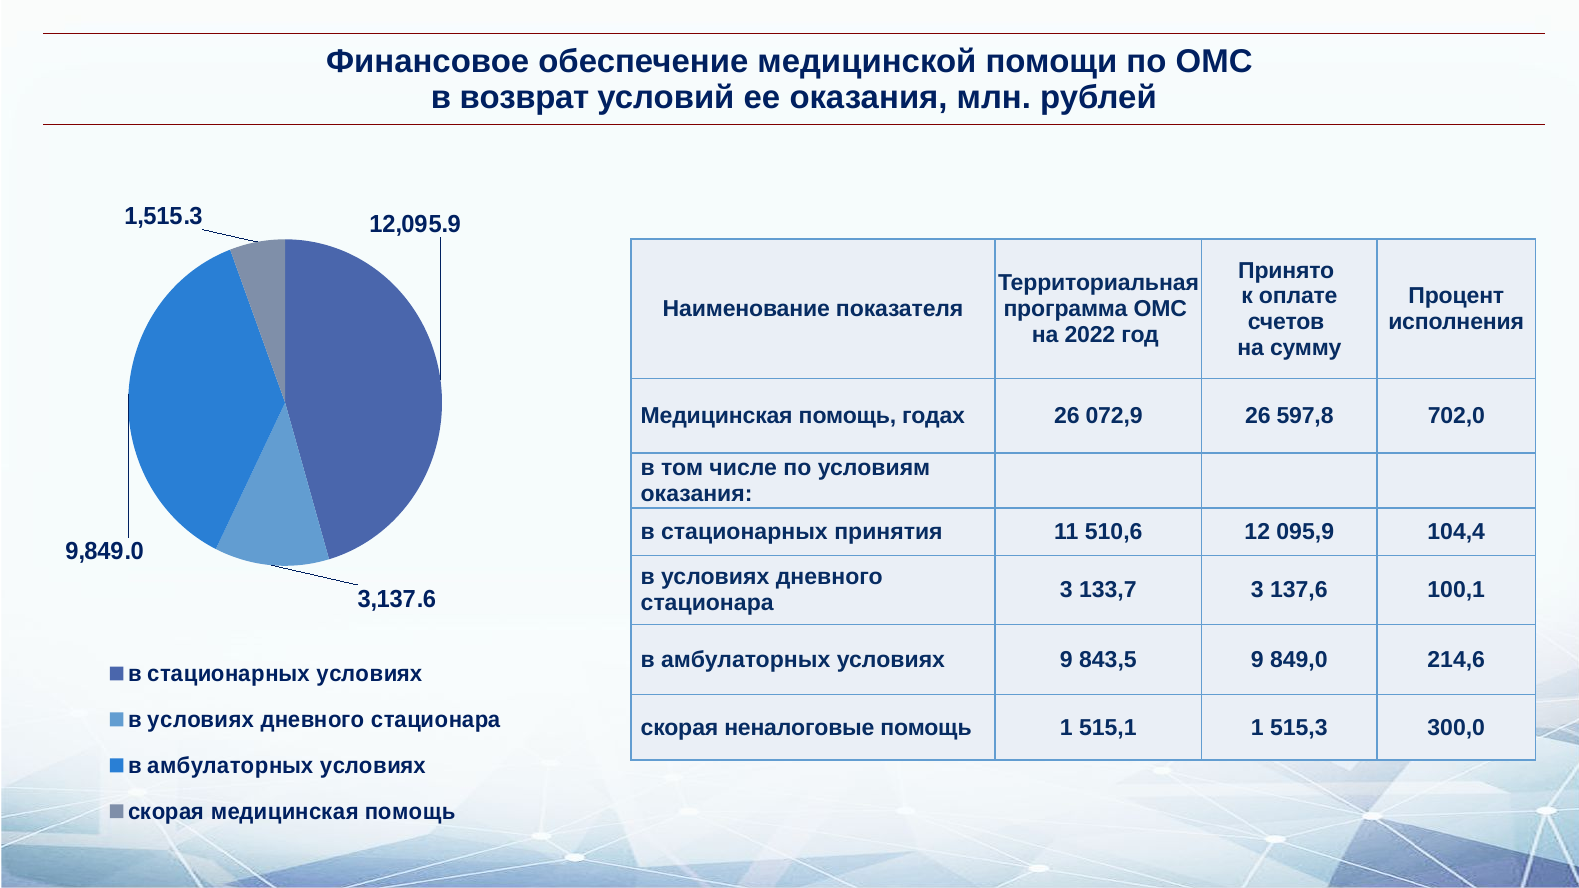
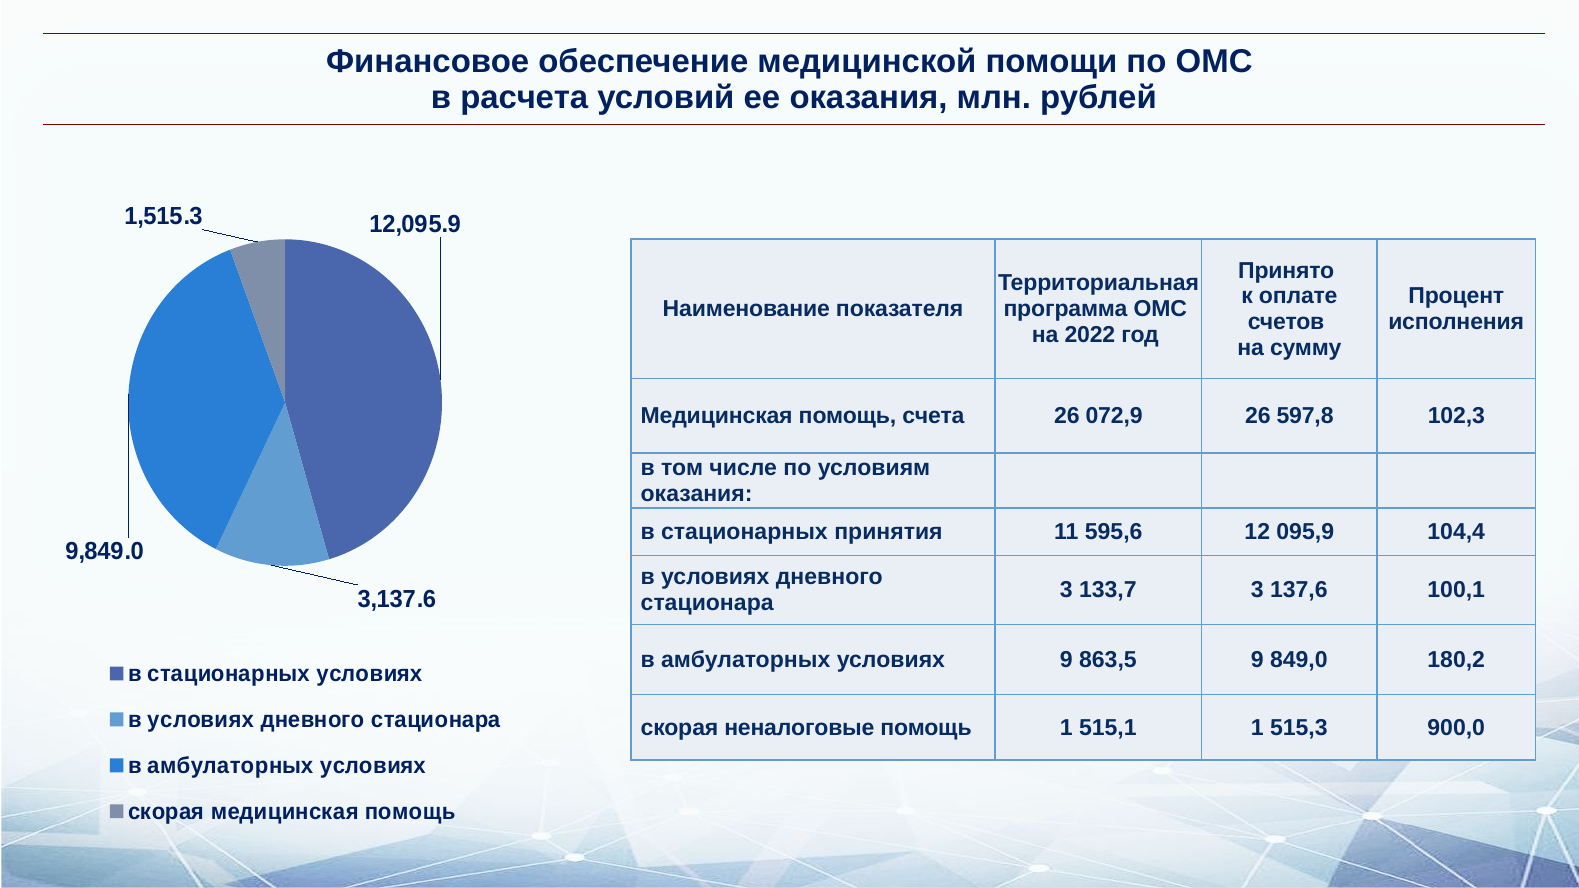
возврат: возврат -> расчета (524, 98)
годах: годах -> счета (933, 416)
702,0: 702,0 -> 102,3 (1456, 416)
510,6: 510,6 -> 595,6 (1114, 532)
843,5: 843,5 -> 863,5 (1108, 660)
214,6: 214,6 -> 180,2 (1456, 660)
300,0: 300,0 -> 900,0 (1456, 728)
